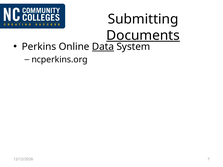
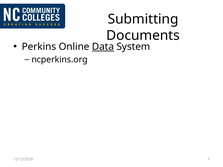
Documents underline: present -> none (143, 36)
